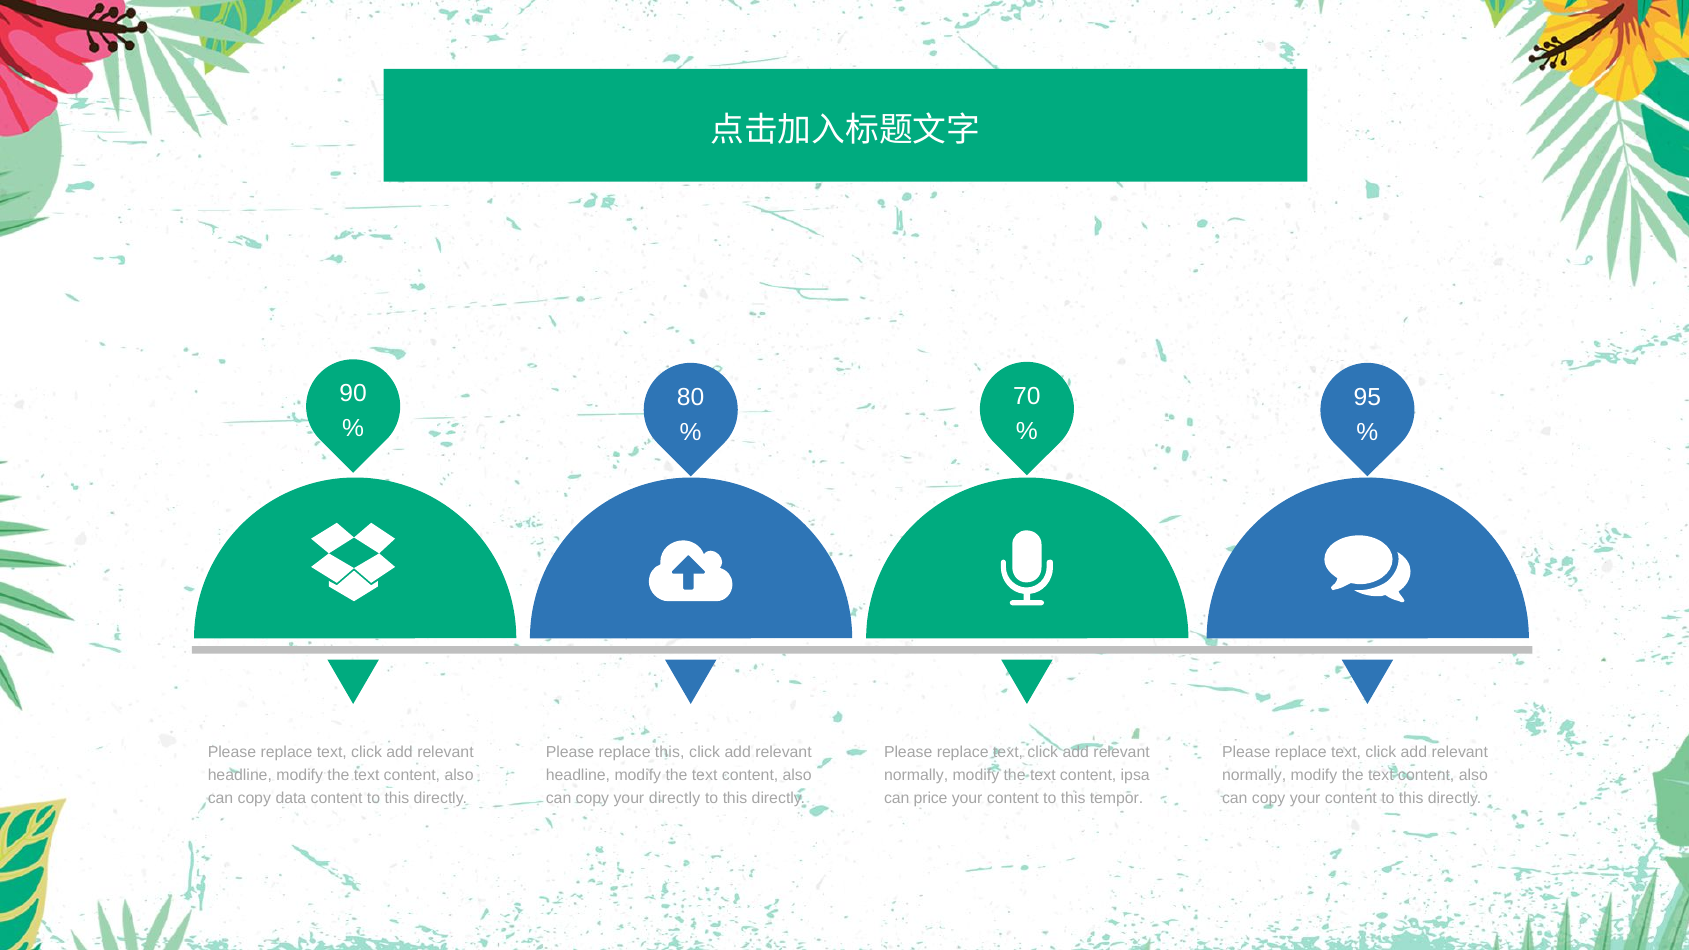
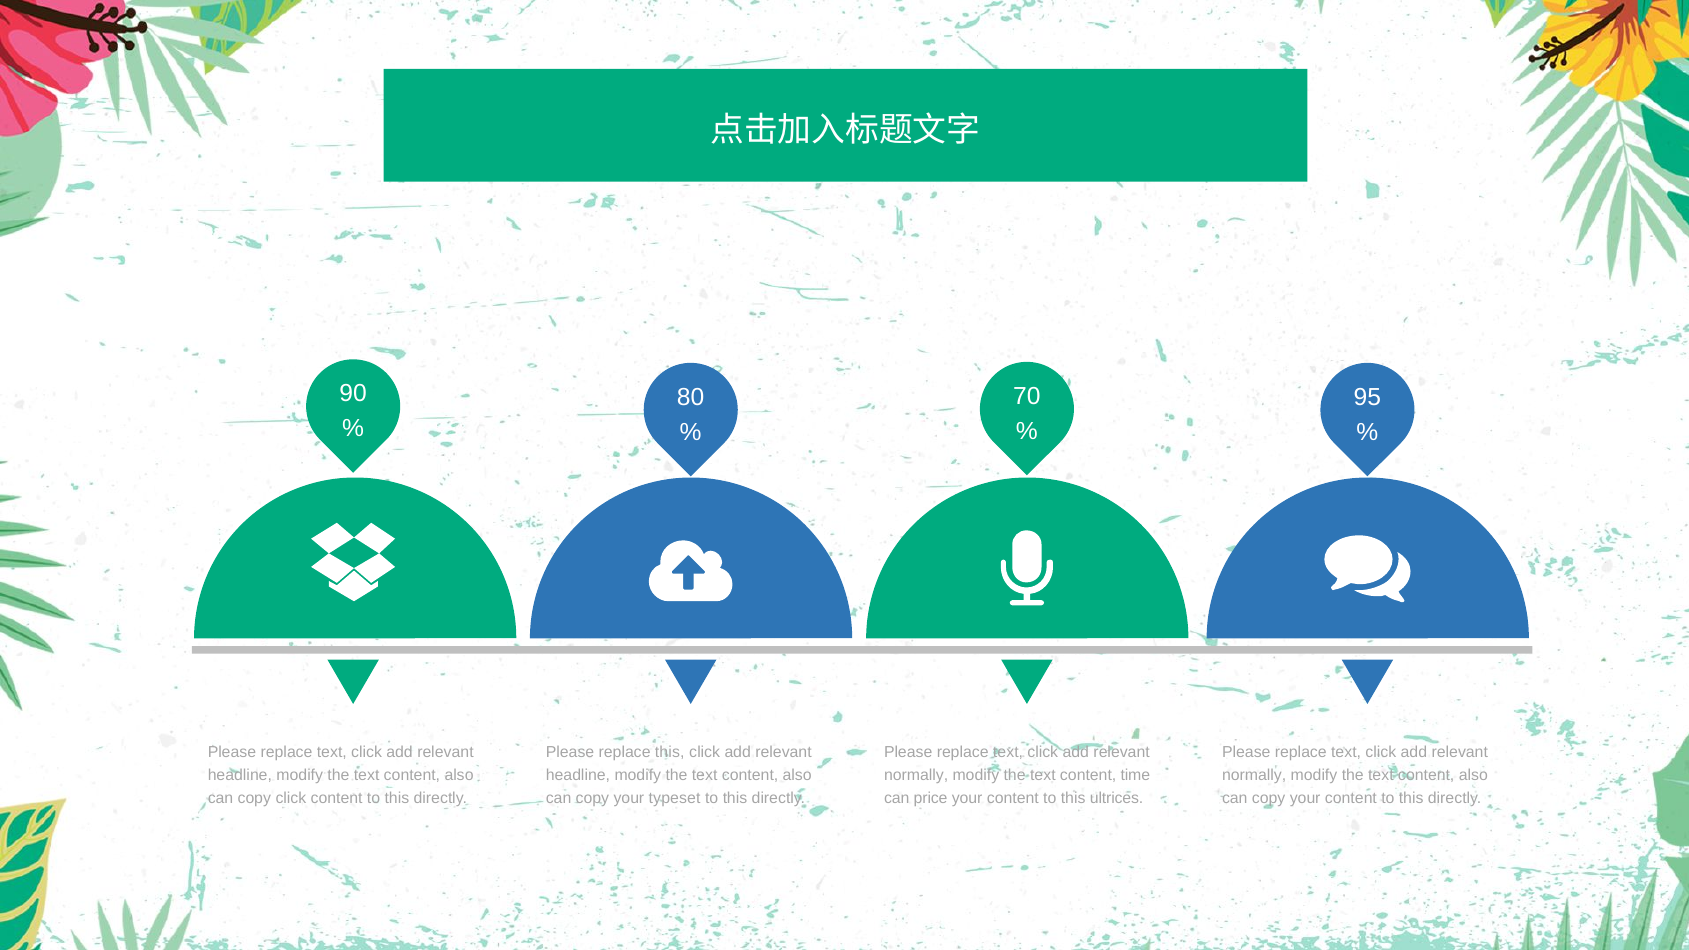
ipsa: ipsa -> time (1135, 776)
copy data: data -> click (291, 799)
your directly: directly -> typeset (675, 799)
tempor: tempor -> ultrices (1117, 799)
